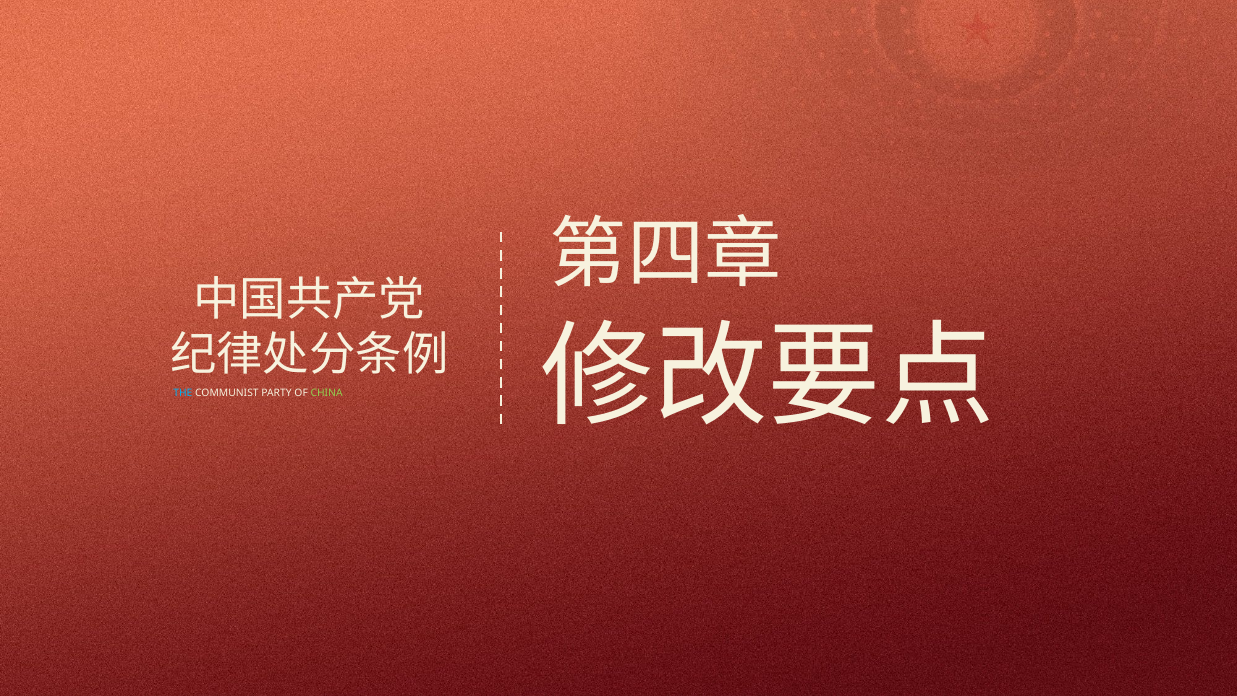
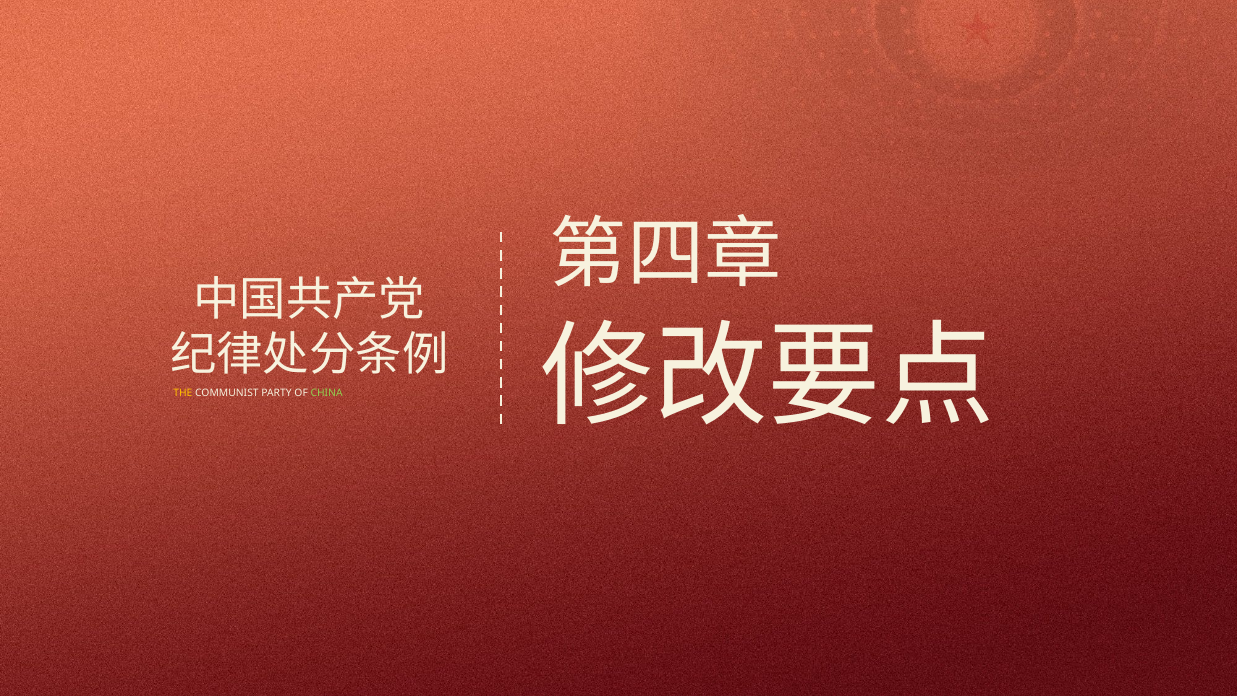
THE colour: light blue -> yellow (183, 393)
